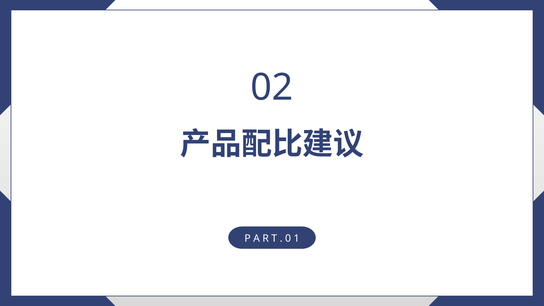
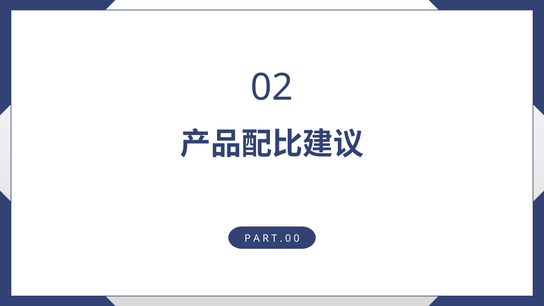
0 1: 1 -> 0 (297, 238)
